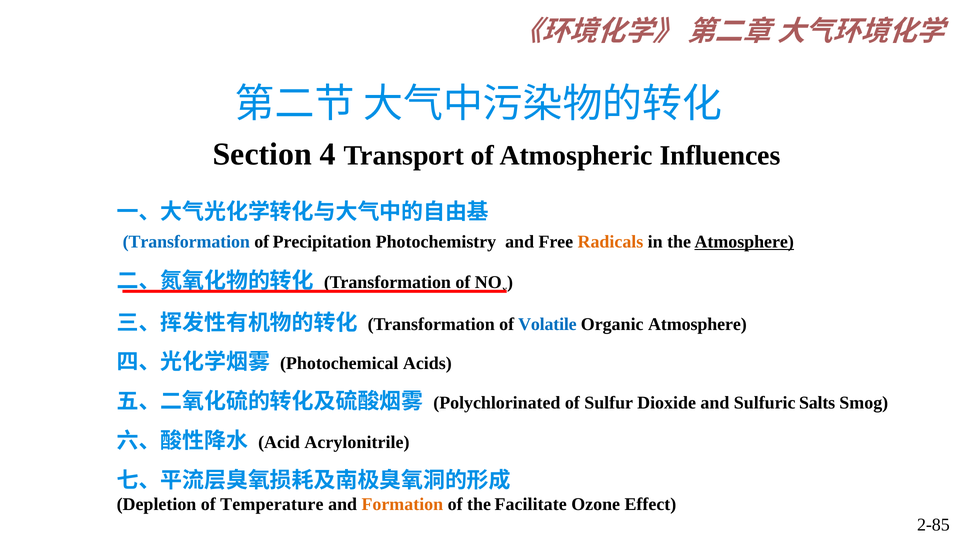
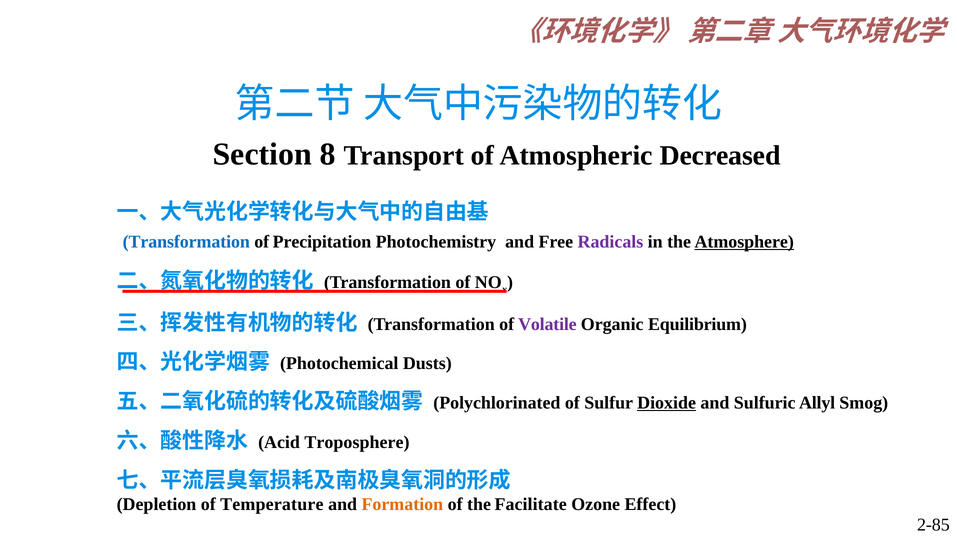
4: 4 -> 8 (328, 154)
Influences: Influences -> Decreased (720, 156)
Radicals colour: orange -> purple (610, 242)
Volatile colour: blue -> purple (547, 324)
Organic Atmosphere: Atmosphere -> Equilibrium (697, 324)
Acids: Acids -> Dusts (427, 364)
Dioxide underline: none -> present (667, 403)
Salts: Salts -> Allyl (817, 403)
Acrylonitrile: Acrylonitrile -> Troposphere (357, 443)
